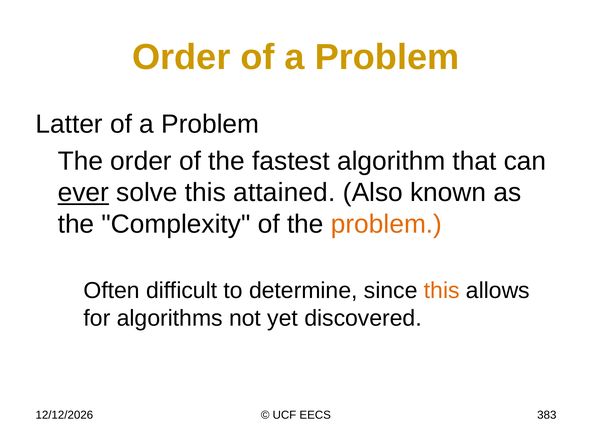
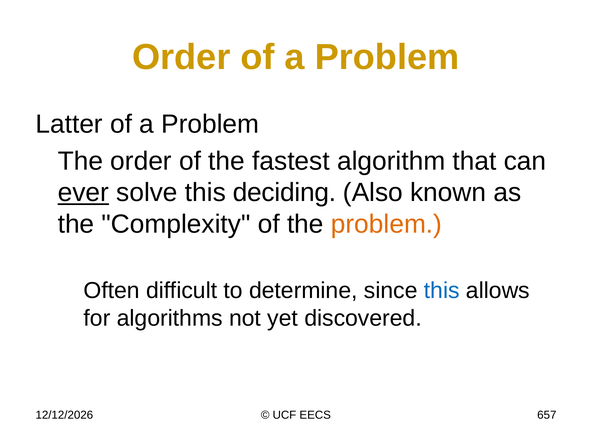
attained: attained -> deciding (285, 193)
this colour: orange -> blue (442, 290)
383: 383 -> 657 (547, 415)
